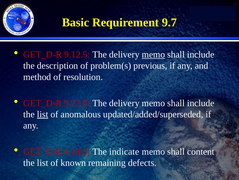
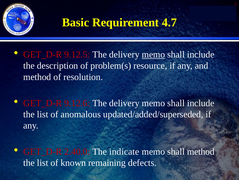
9.7: 9.7 -> 4.7 (169, 22)
previous: previous -> resource (150, 65)
list underline: present -> none (43, 114)
4.18.8: 4.18.8 -> 2.40.0 (77, 151)
shall content: content -> method (201, 151)
